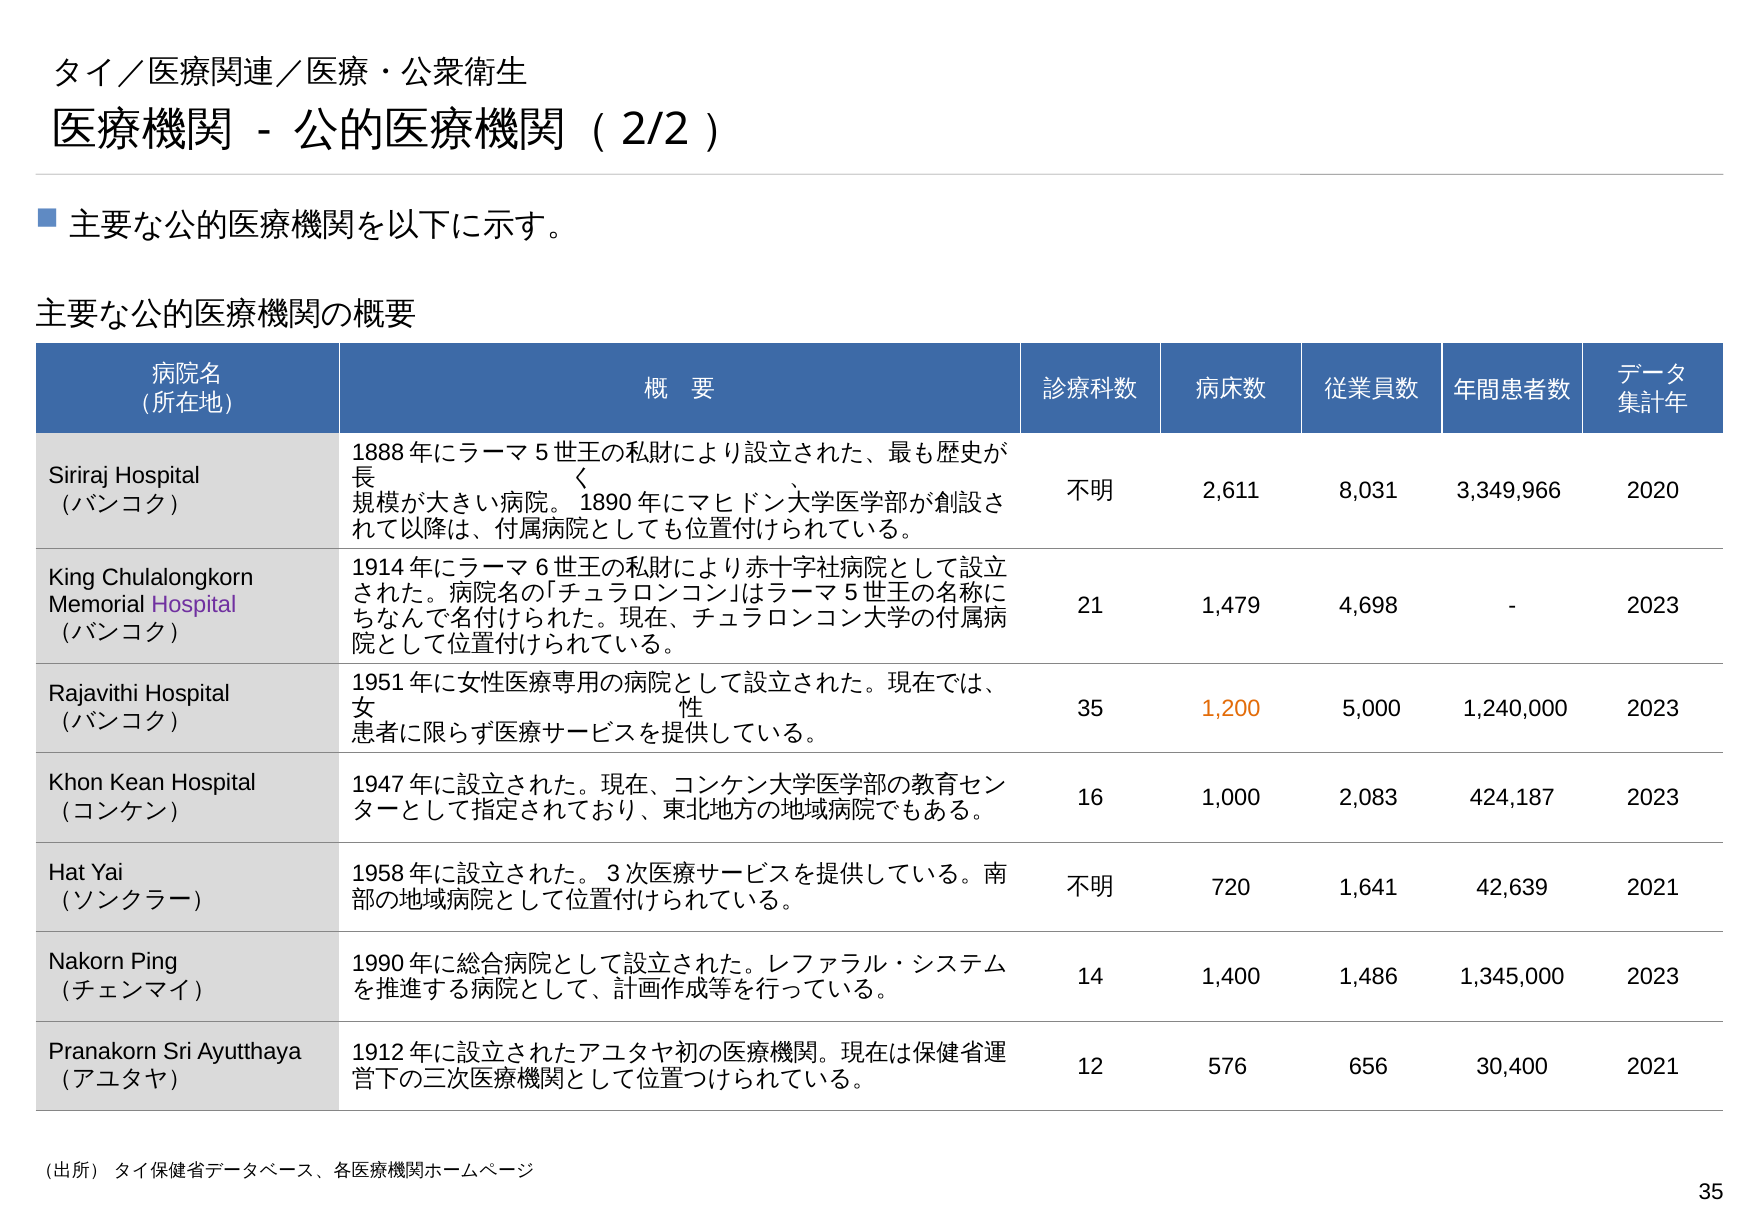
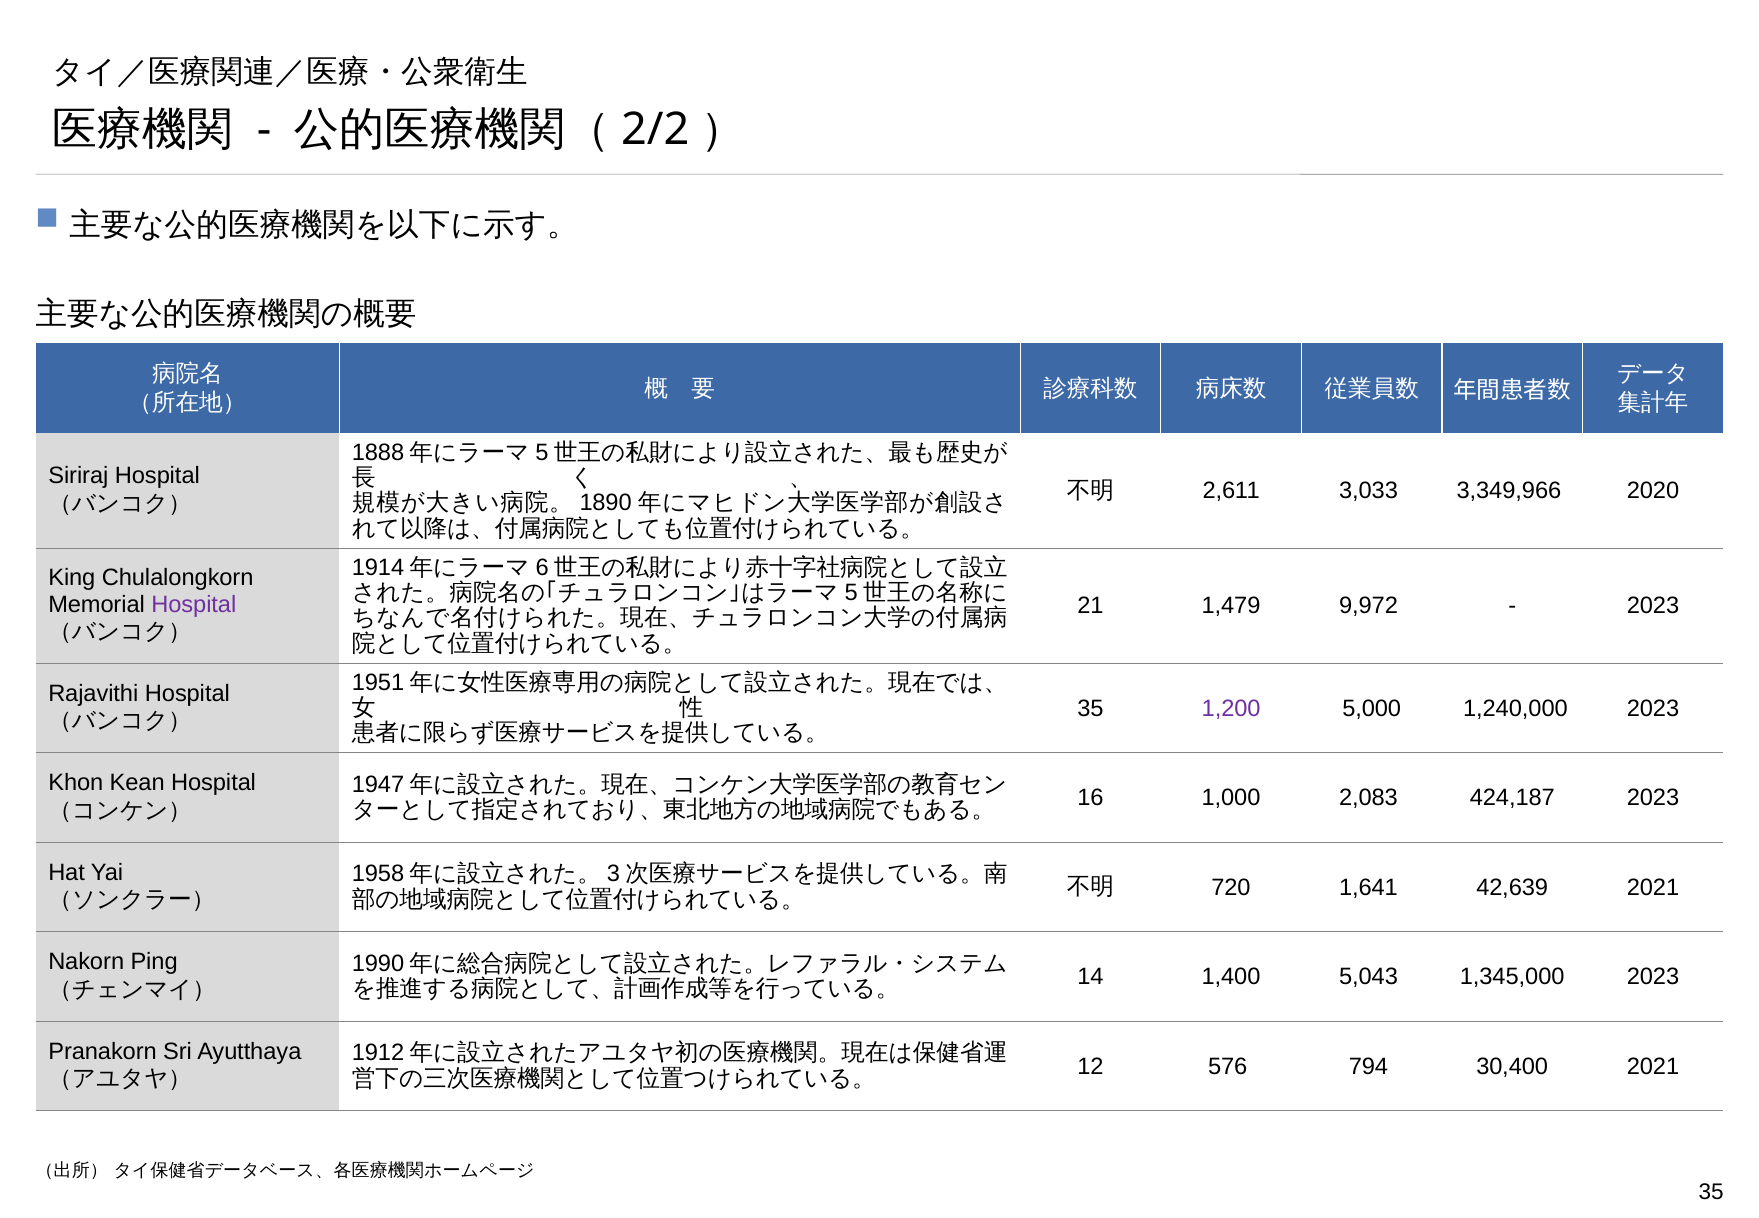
8,031: 8,031 -> 3,033 (1369, 491)
4,698: 4,698 -> 9,972 (1369, 606)
1,200 colour: orange -> purple (1231, 708)
1,486: 1,486 -> 5,043 (1369, 977)
656: 656 -> 794 (1368, 1066)
